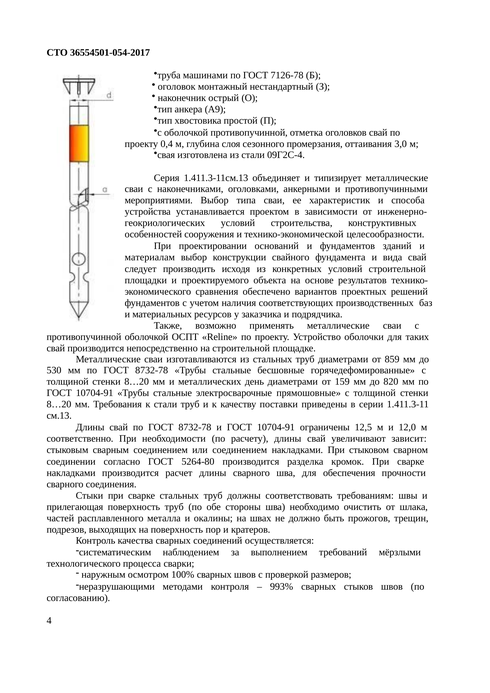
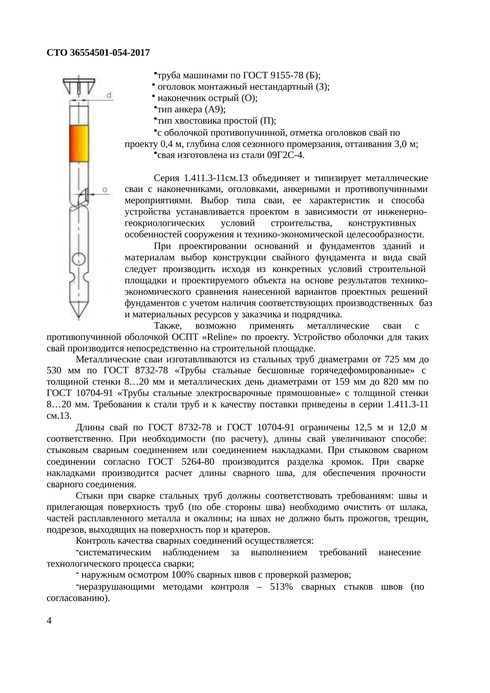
7126-78: 7126-78 -> 9155-78 (287, 75)
обеспечено: обеспечено -> нанесенной (267, 292)
859: 859 -> 725 (392, 359)
зависит: зависит -> способе (409, 439)
мёрзлыми: мёрзлыми -> нанесение (400, 553)
993%: 993% -> 513% (282, 587)
